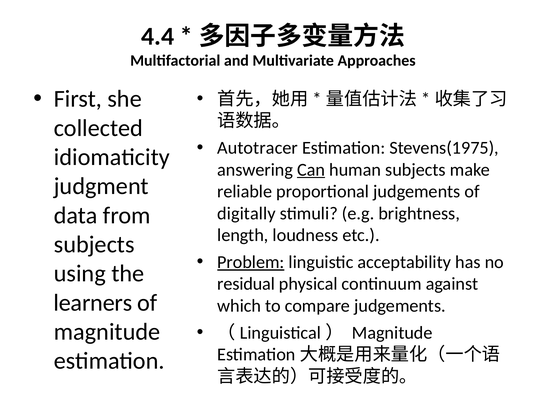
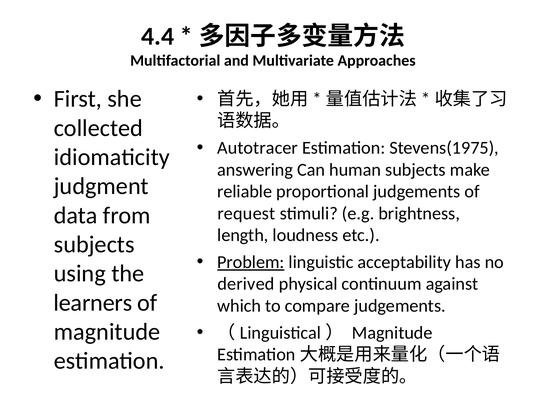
Can underline: present -> none (311, 170)
digitally: digitally -> request (246, 214)
residual: residual -> derived (246, 284)
